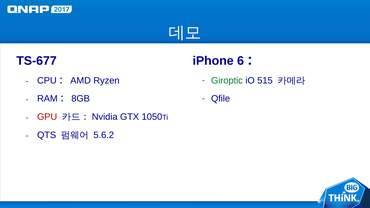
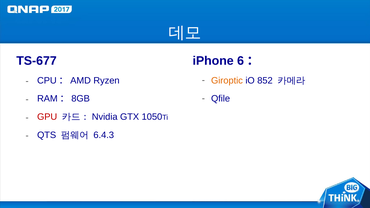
Giroptic colour: green -> orange (227, 81)
515: 515 -> 852 (265, 81)
5.6.2: 5.6.2 -> 6.4.3 (104, 135)
